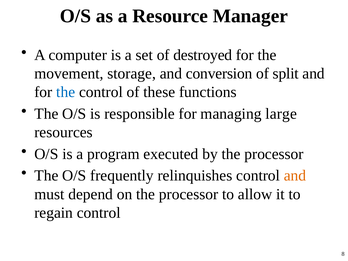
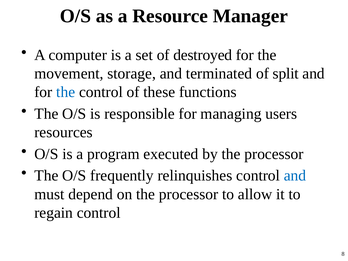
conversion: conversion -> terminated (219, 73)
large: large -> users (281, 114)
and colour: orange -> blue (295, 176)
